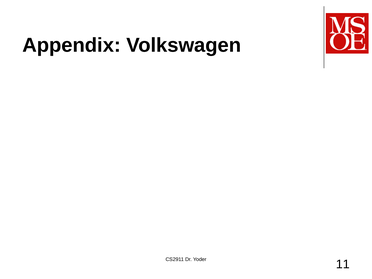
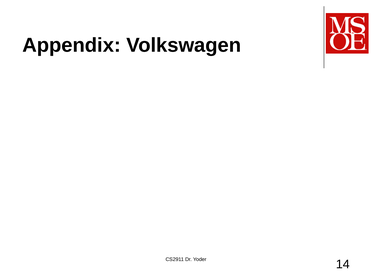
11: 11 -> 14 (343, 264)
